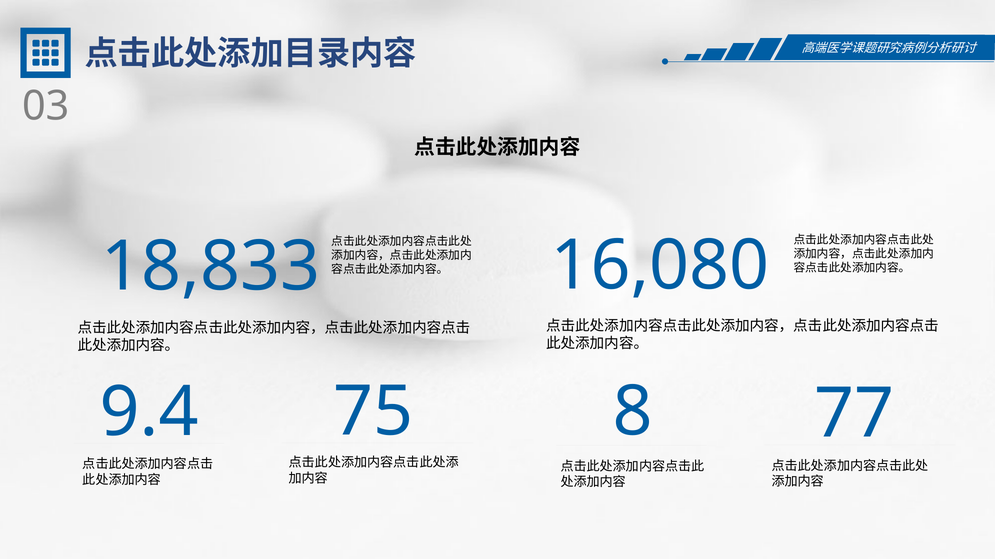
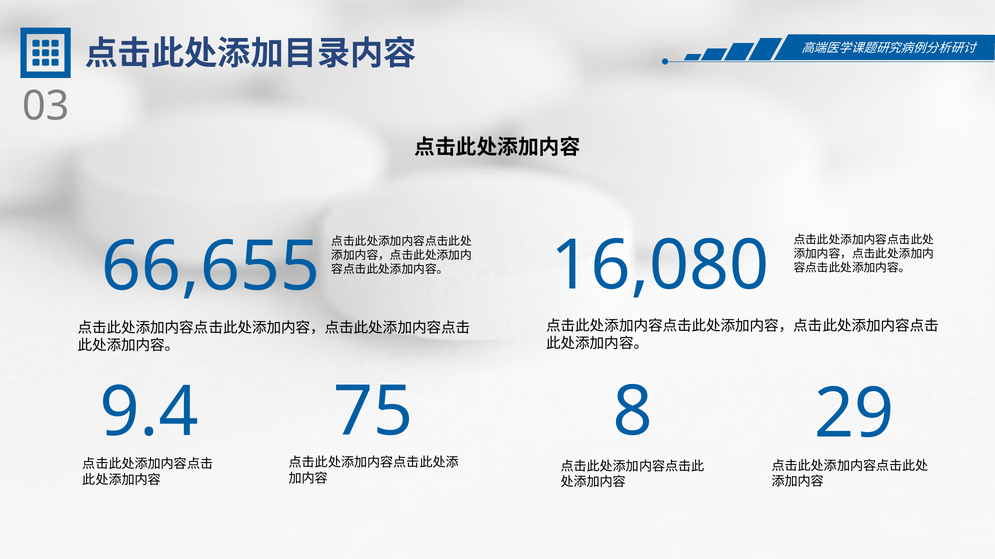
18,833: 18,833 -> 66,655 (211, 267)
77: 77 -> 29 (854, 414)
